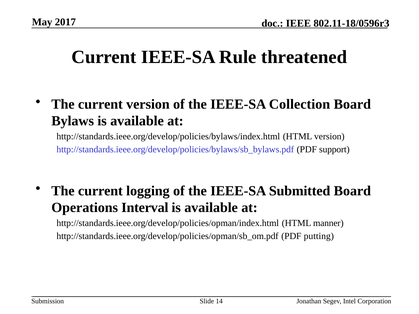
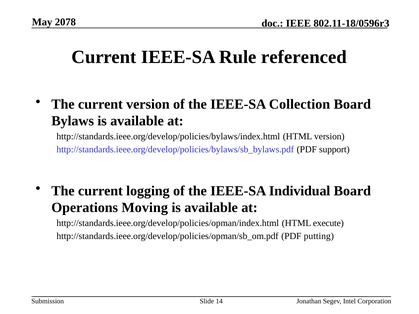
2017: 2017 -> 2078 (65, 22)
threatened: threatened -> referenced (304, 57)
Submitted: Submitted -> Individual (300, 191)
Interval: Interval -> Moving (145, 208)
manner: manner -> execute (328, 223)
